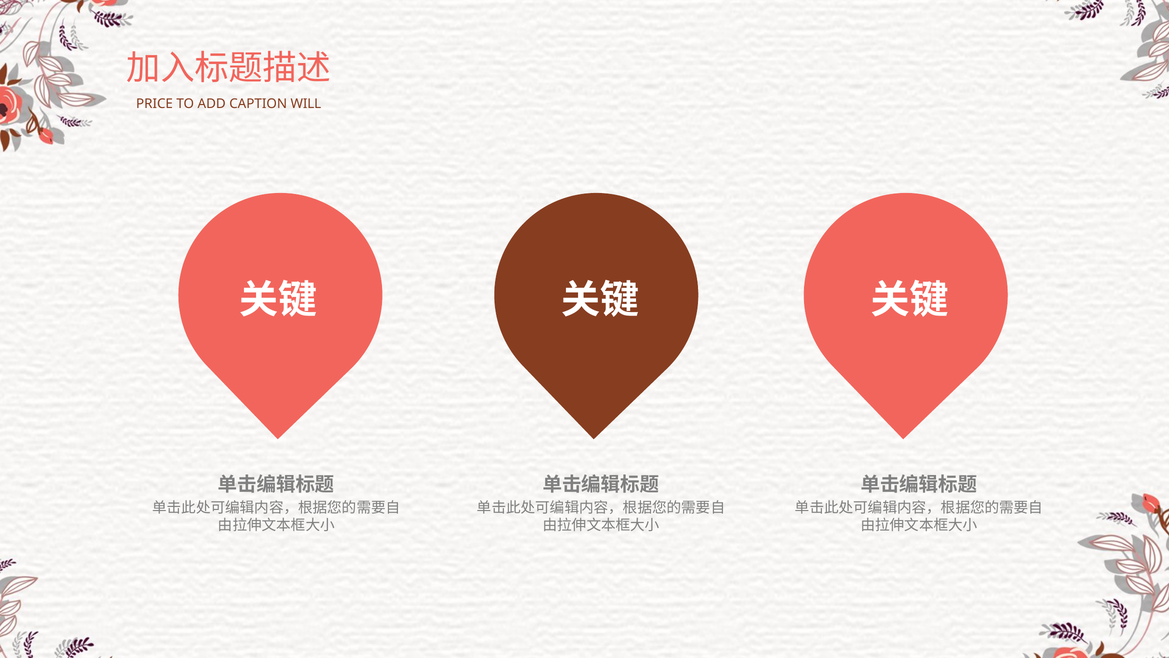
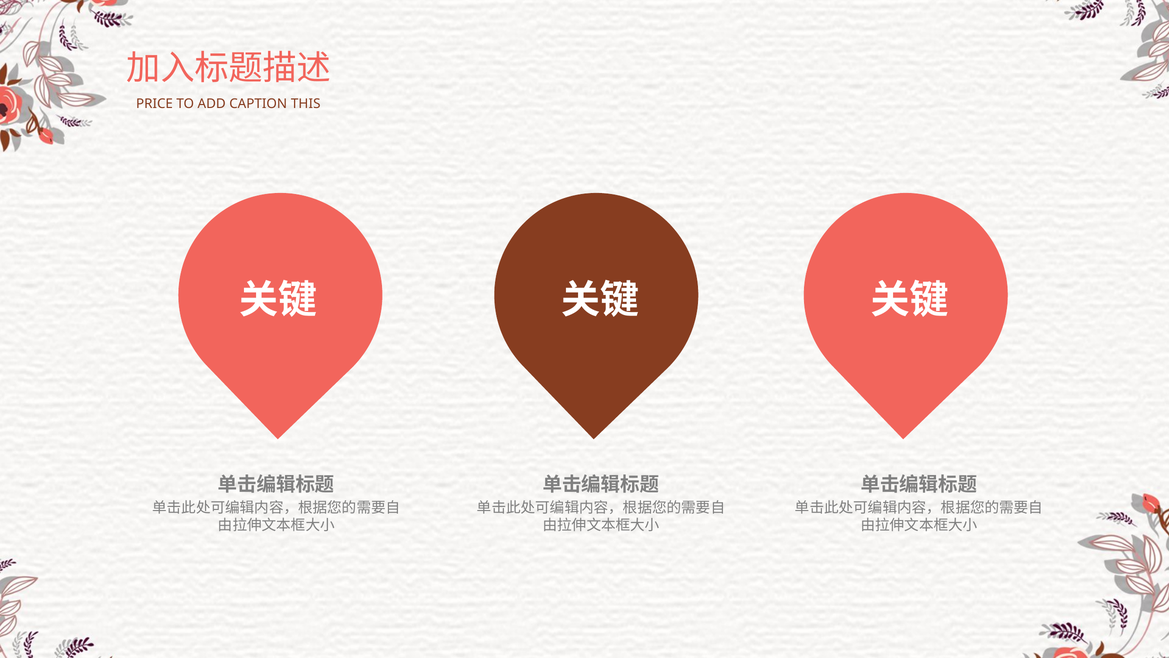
WILL: WILL -> THIS (306, 104)
